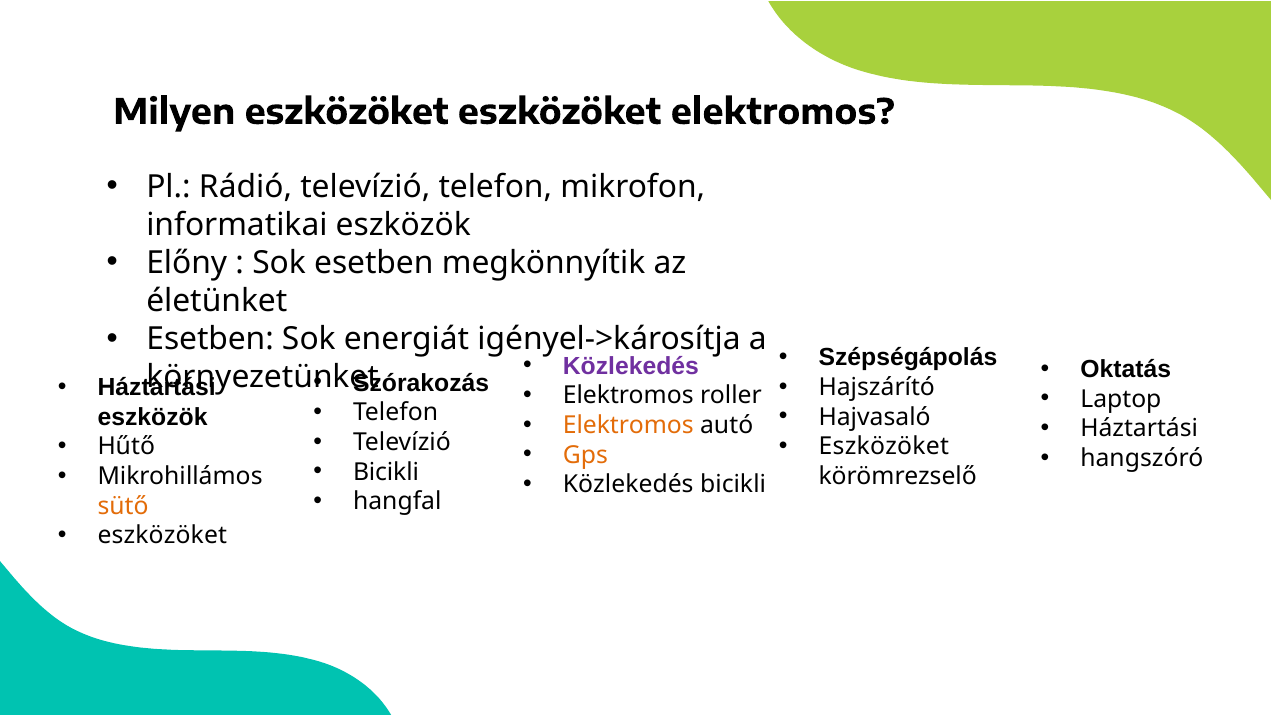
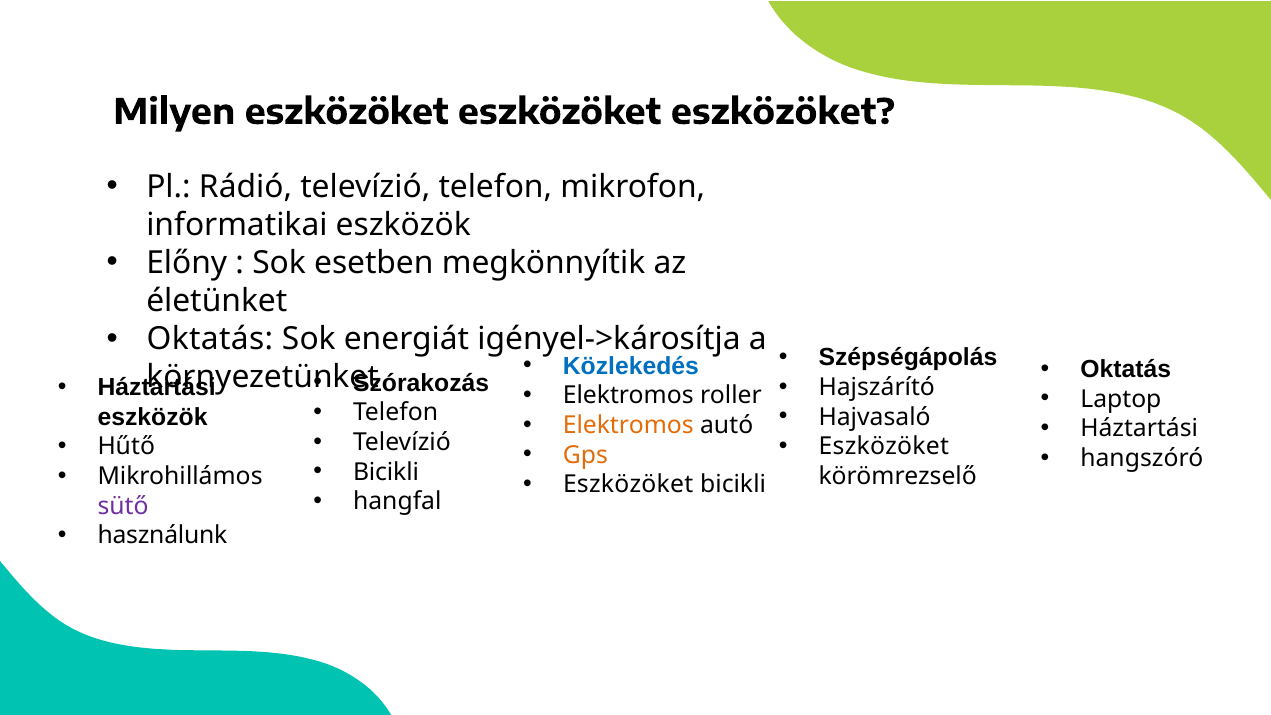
elektromos: elektromos -> eszközöket (783, 112)
Esetben: Esetben -> Oktatás (210, 339)
Közlekedés colour: purple -> blue (631, 366)
Közlekedés: Közlekedés -> Eszközöket (628, 485)
sütő colour: orange -> purple (123, 506)
eszközöket: eszközöket -> használunk (162, 536)
